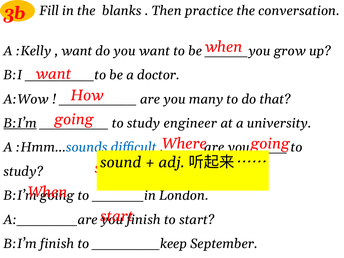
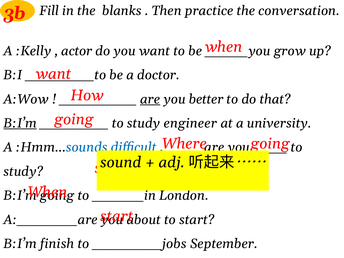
want: want -> actor (77, 51)
are underline: none -> present (150, 99)
many: many -> better (206, 99)
finish: finish -> about (144, 220)
________keep: ________keep -> ________jobs (140, 244)
